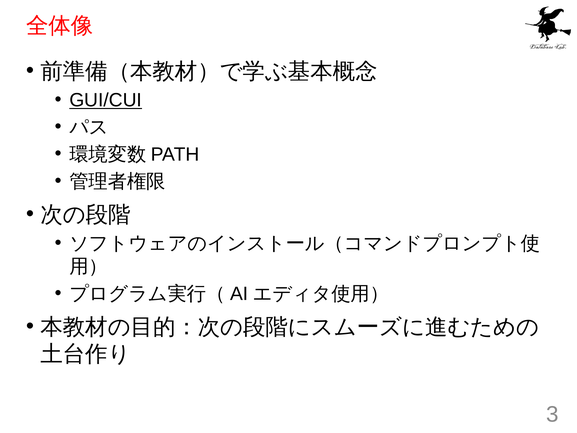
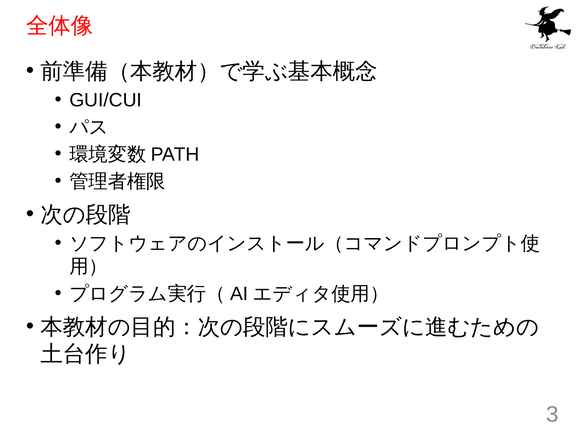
GUI/CUI underline: present -> none (106, 100)
